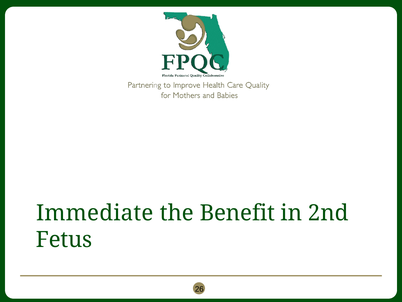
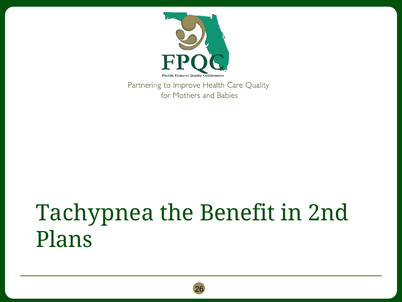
Immediate: Immediate -> Tachypnea (95, 213)
Fetus: Fetus -> Plans (64, 240)
